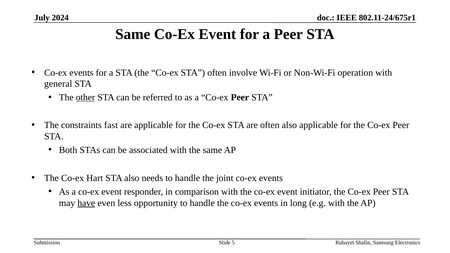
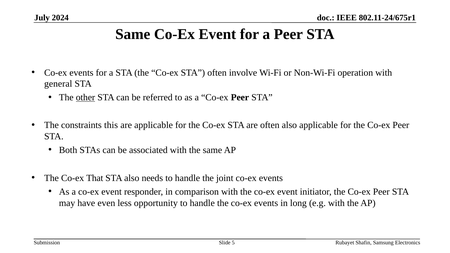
fast: fast -> this (111, 125)
Hart: Hart -> That (95, 178)
have underline: present -> none (86, 203)
